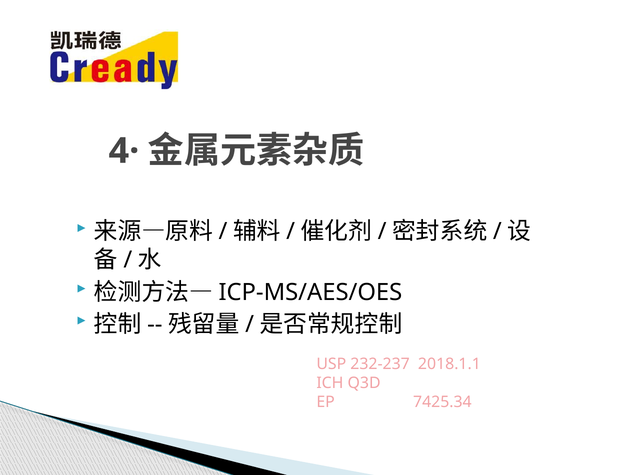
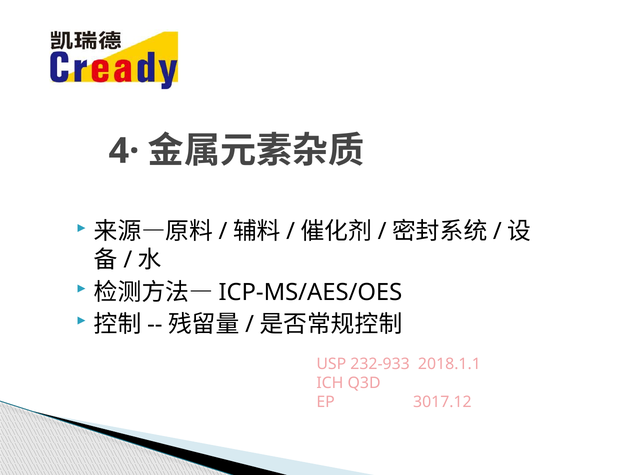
232-237: 232-237 -> 232-933 (380, 365)
7425.34: 7425.34 -> 3017.12 (442, 403)
